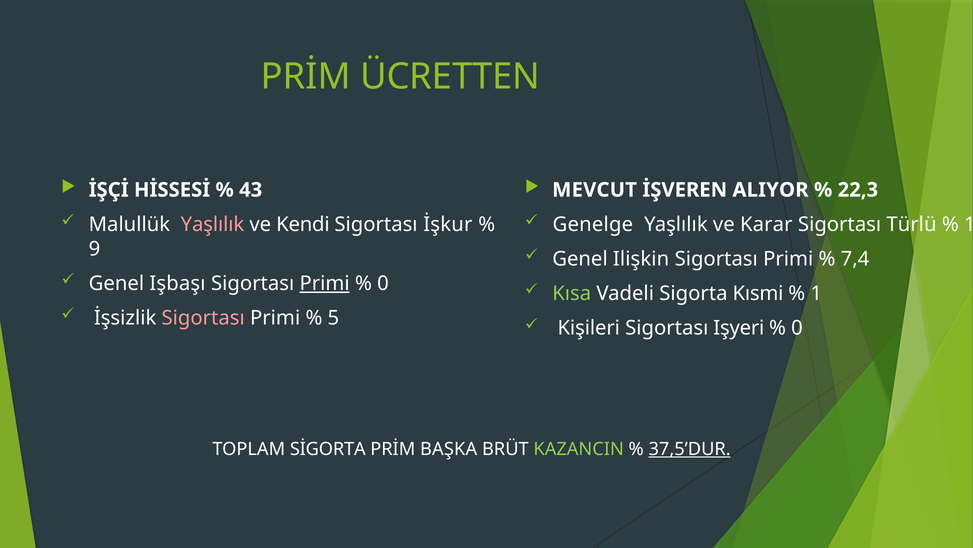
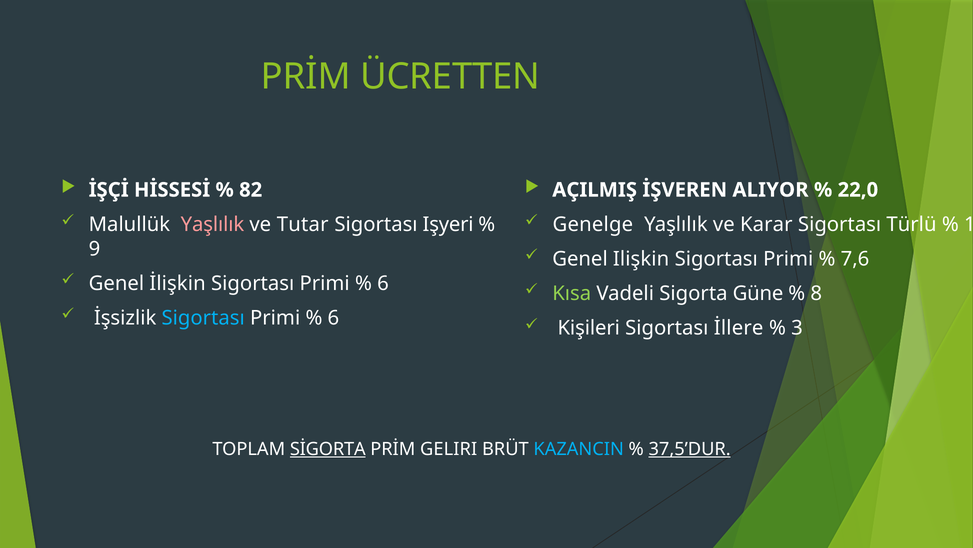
43: 43 -> 82 (251, 190)
MEVCUT: MEVCUT -> AÇILMIŞ (595, 190)
22,3: 22,3 -> 22,0 (858, 190)
Kendi: Kendi -> Tutar (303, 224)
İşkur: İşkur -> Işyeri (448, 224)
7,4: 7,4 -> 7,6 (855, 259)
Işbaşı: Işbaşı -> İlişkin (178, 283)
Primi underline: present -> none (325, 283)
0: 0 -> 6 (383, 283)
Kısmi: Kısmi -> Güne (758, 293)
1: 1 -> 8 (816, 293)
Sigortası colour: pink -> light blue (203, 318)
5: 5 -> 6 (333, 318)
Işyeri: Işyeri -> İllere (739, 328)
0: 0 -> 3 (797, 328)
SİGORTA underline: none -> present (328, 449)
BAŞKA: BAŞKA -> GELIRI (449, 449)
KAZANCIN colour: light green -> light blue (579, 449)
